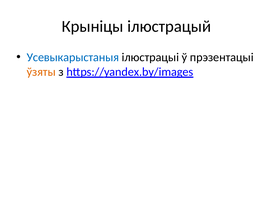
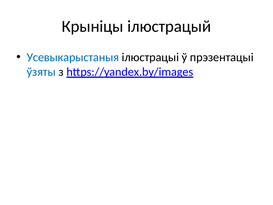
ўзяты colour: orange -> blue (41, 72)
